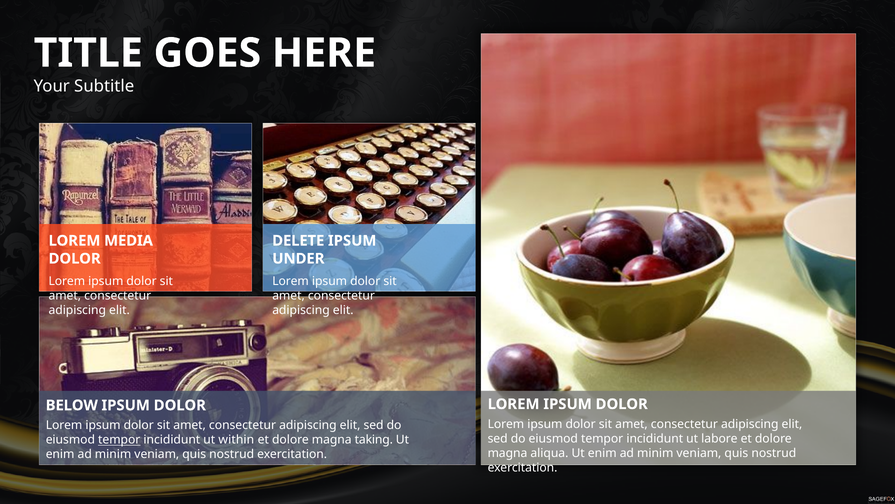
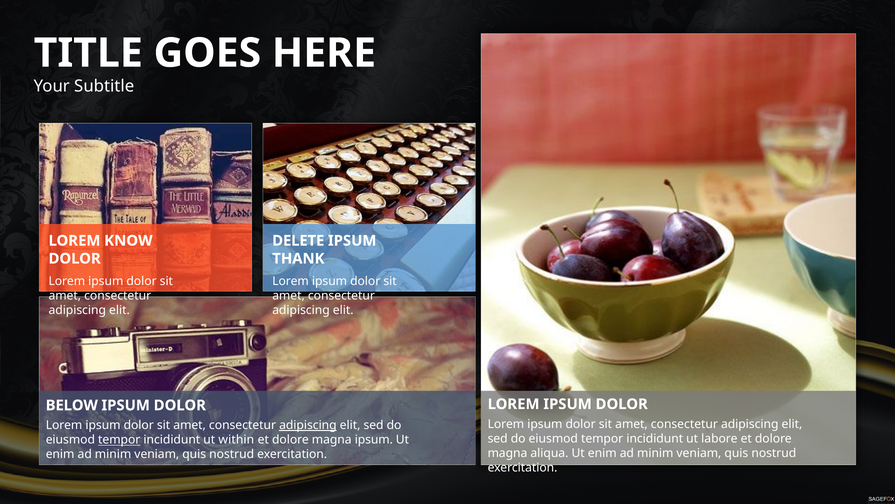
MEDIA: MEDIA -> KNOW (128, 240)
UNDER: UNDER -> THANK (298, 258)
adipiscing underline: none -> present (308, 425)
magna taking: taking -> ipsum (374, 439)
